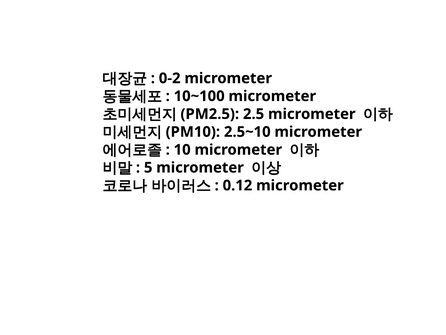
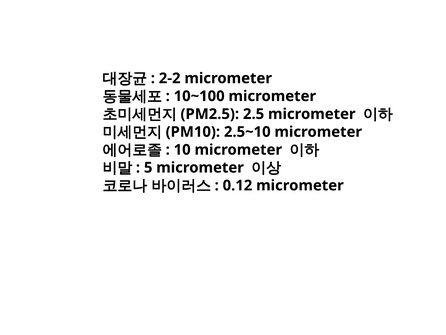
0-2: 0-2 -> 2-2 (170, 78)
